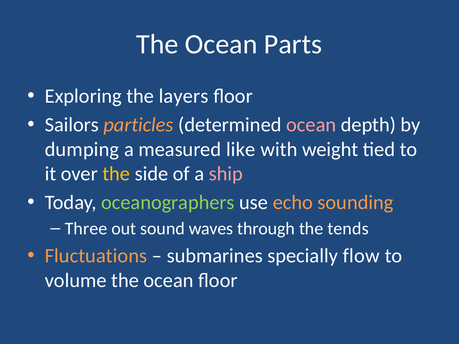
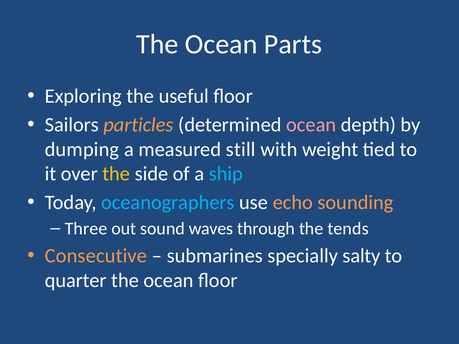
layers: layers -> useful (184, 96)
like: like -> still (241, 149)
ship colour: pink -> light blue (226, 174)
oceanographers colour: light green -> light blue (168, 202)
Fluctuations: Fluctuations -> Consecutive (96, 256)
flow: flow -> salty (361, 256)
volume: volume -> quarter (76, 281)
